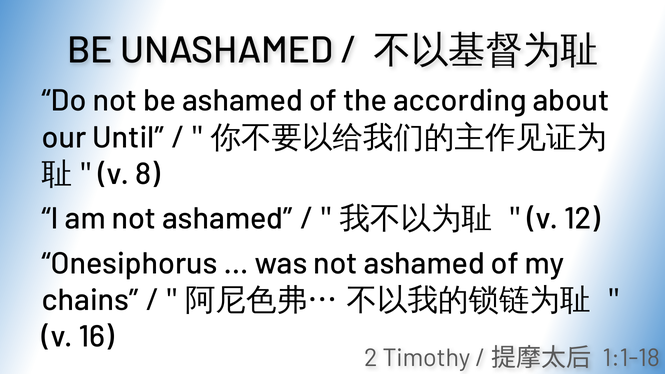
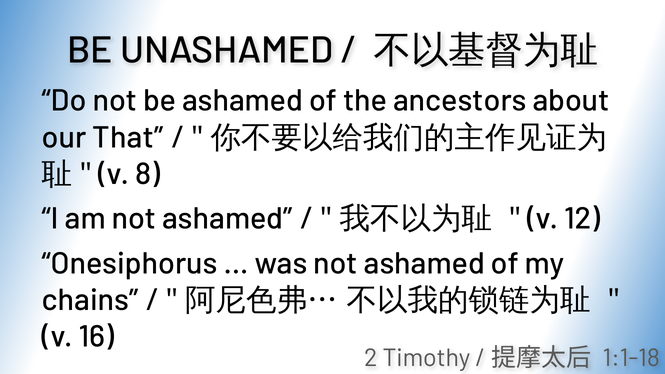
according: according -> ancestors (460, 101)
Until: Until -> That (128, 137)
